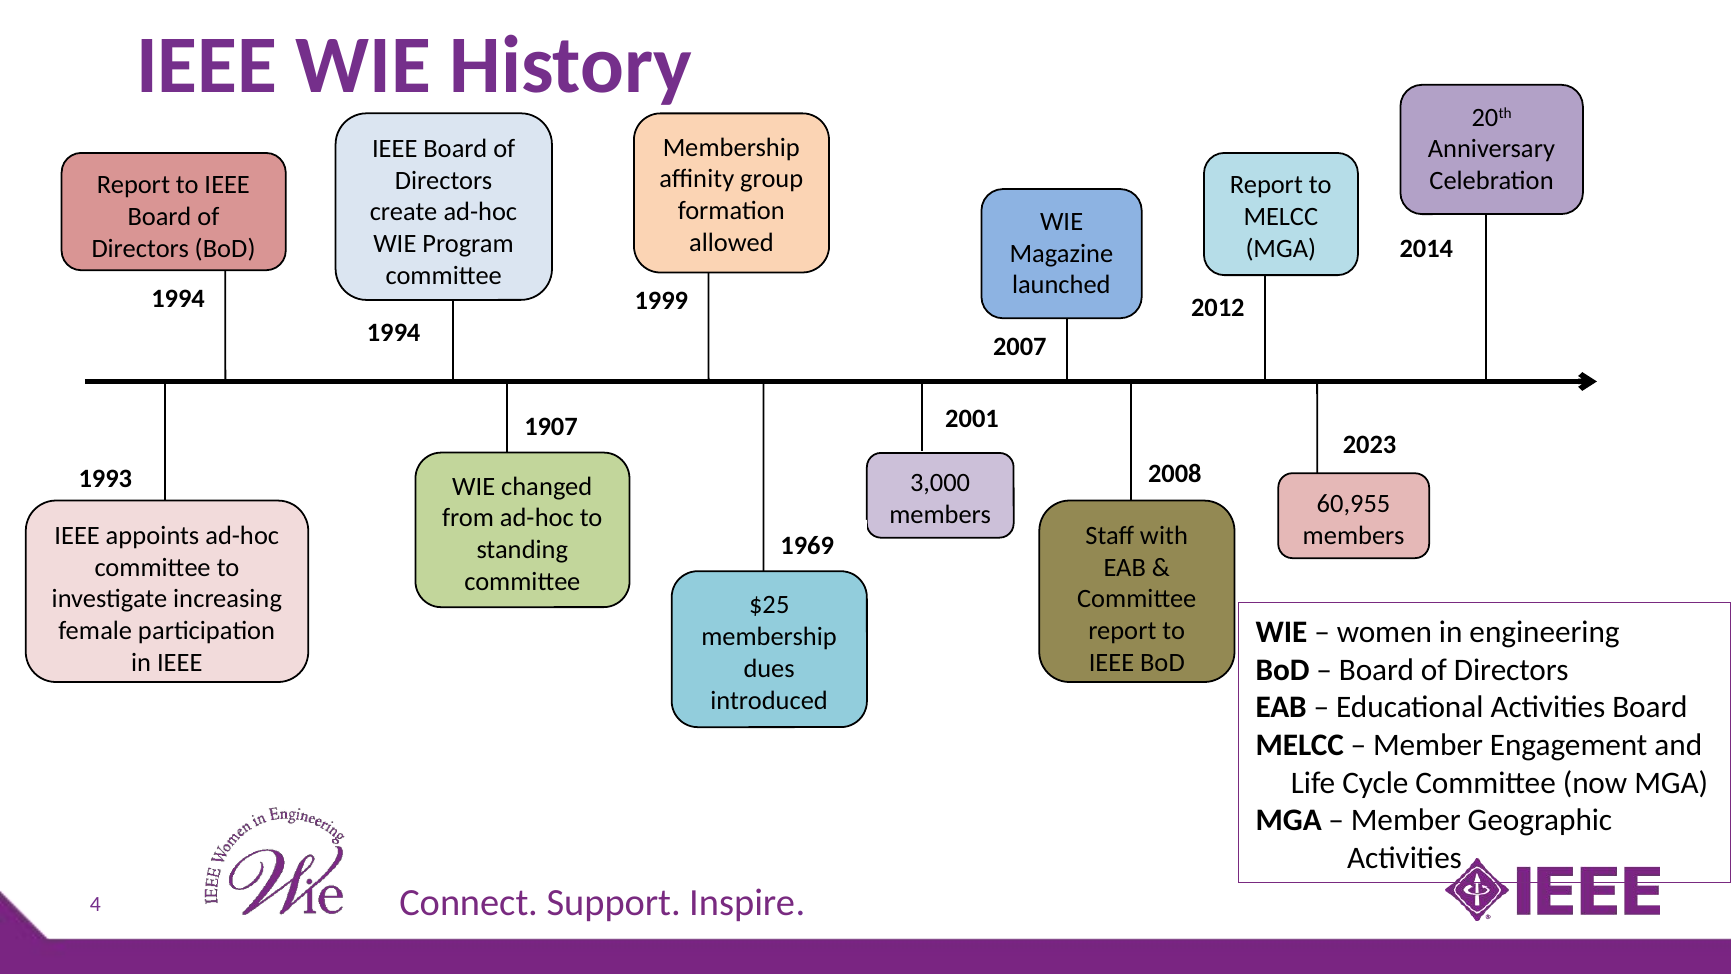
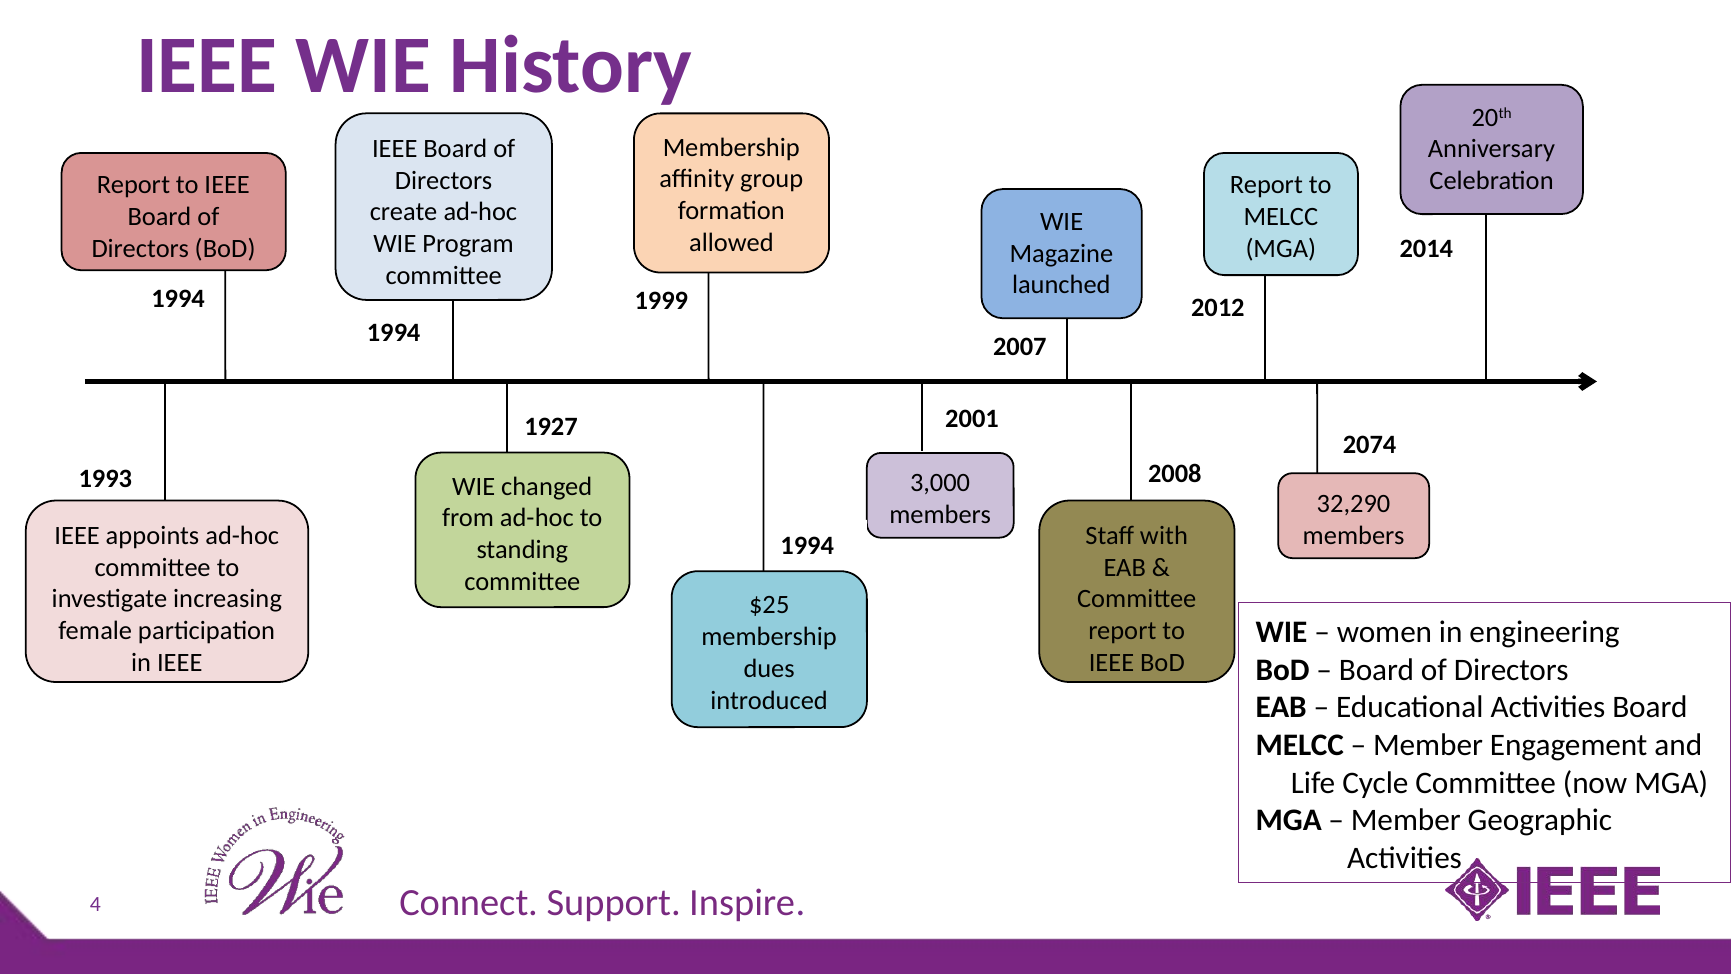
1907: 1907 -> 1927 (551, 426)
2023: 2023 -> 2074 (1370, 445)
60,955: 60,955 -> 32,290 (1354, 503)
1969: 1969 -> 1994 (807, 546)
